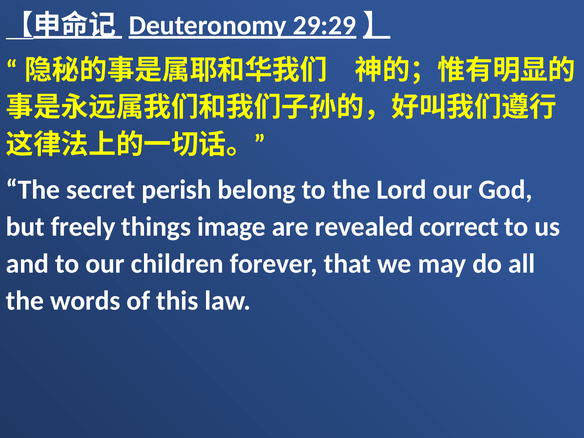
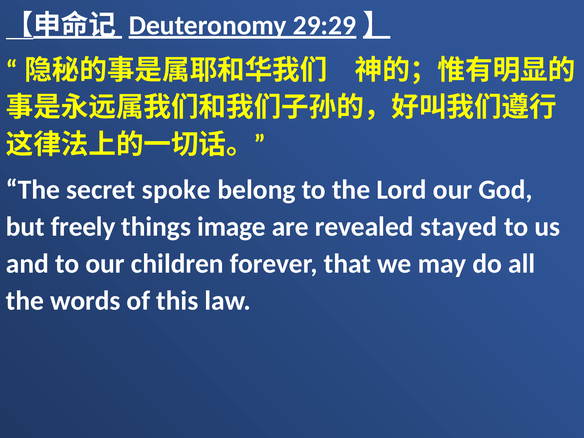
perish: perish -> spoke (176, 190)
correct: correct -> stayed (459, 227)
